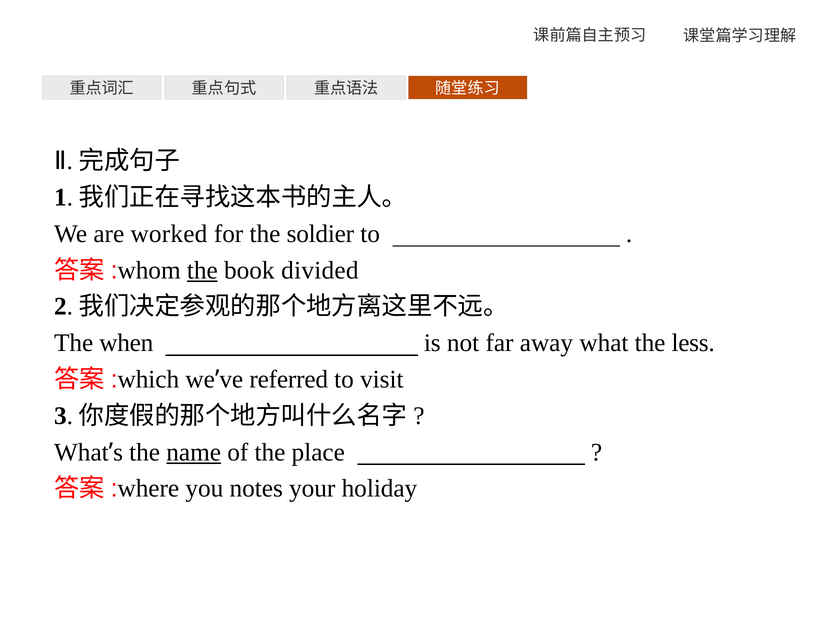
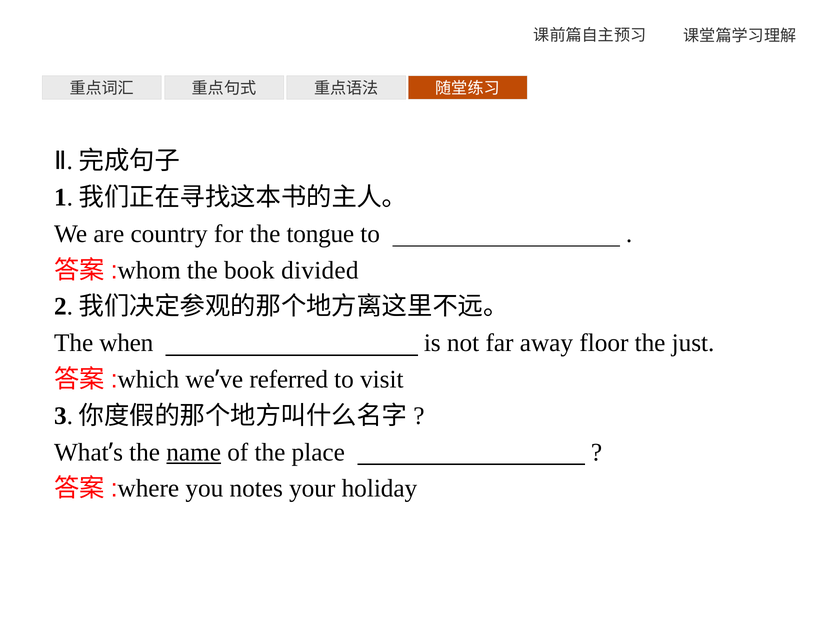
worked: worked -> country (169, 234)
soldier: soldier -> tongue (320, 234)
the underline: present -> none (202, 270)
away what: what -> floor (604, 343)
less: less -> just (693, 343)
